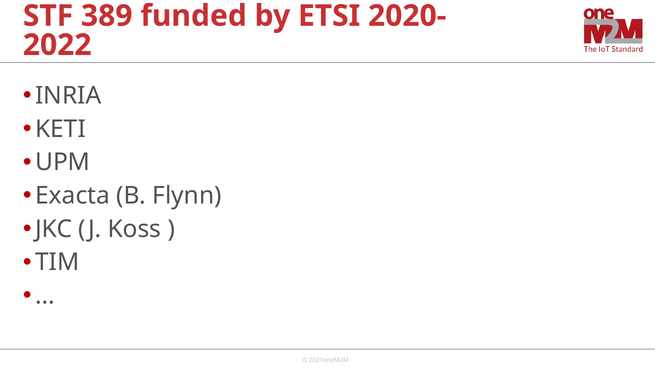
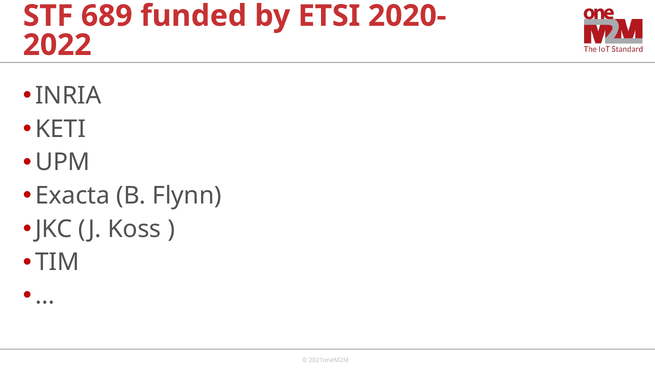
389: 389 -> 689 (107, 16)
